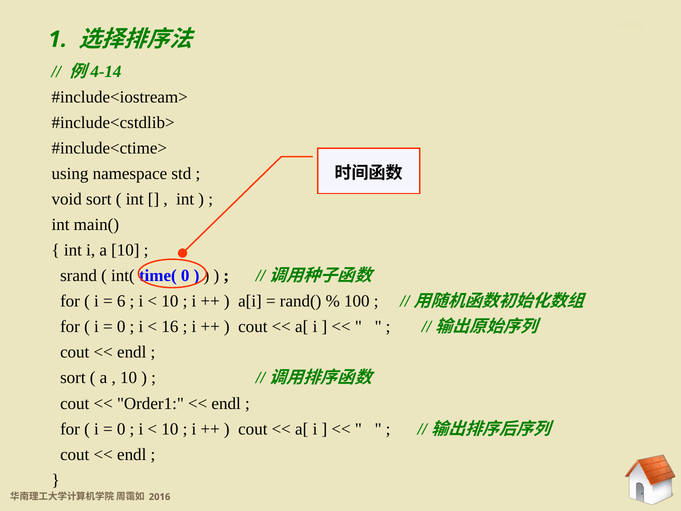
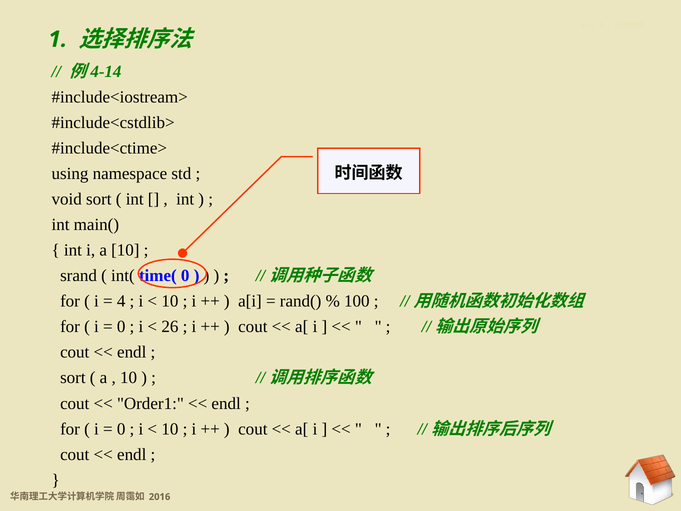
6: 6 -> 4 (121, 301)
16: 16 -> 26 (170, 327)
